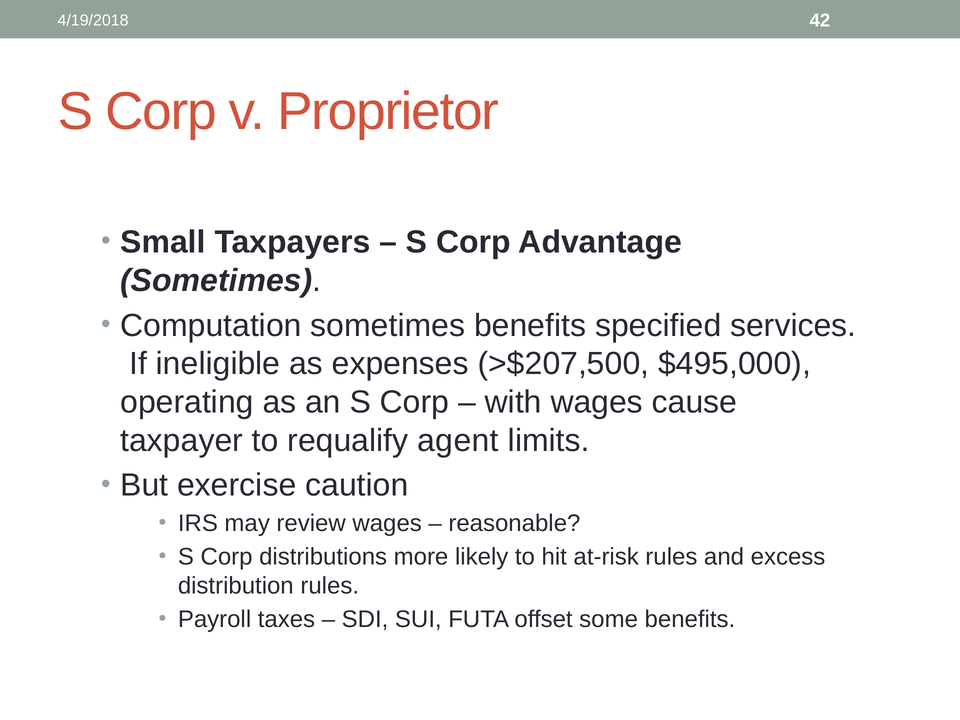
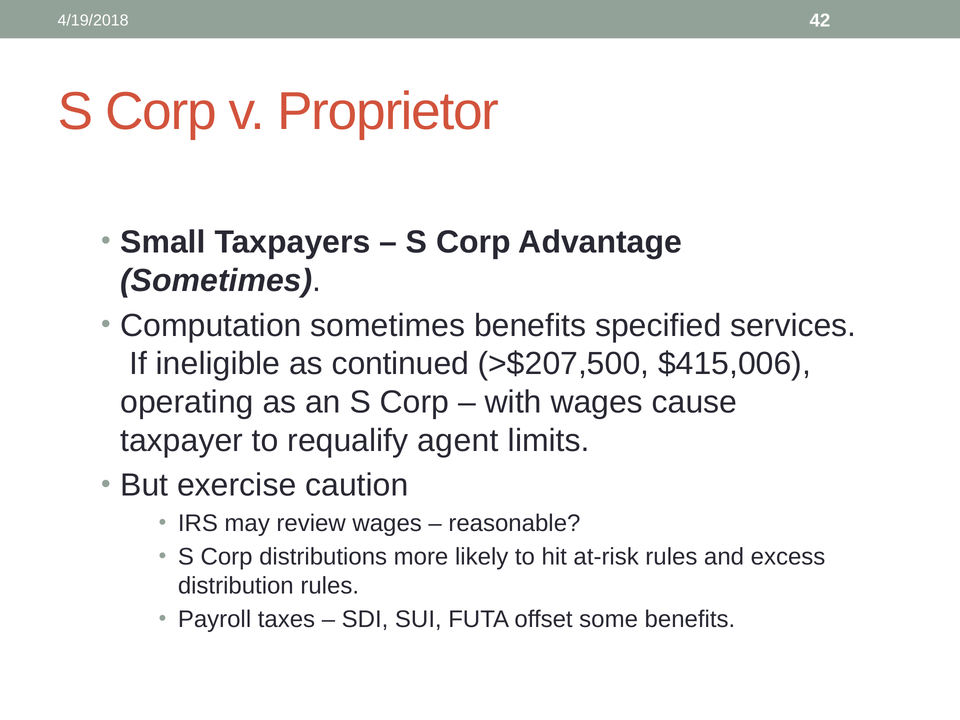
expenses: expenses -> continued (400, 364)
$495,000: $495,000 -> $415,006 (735, 364)
